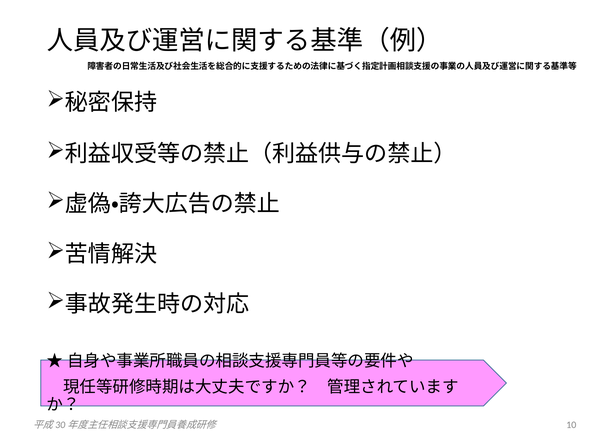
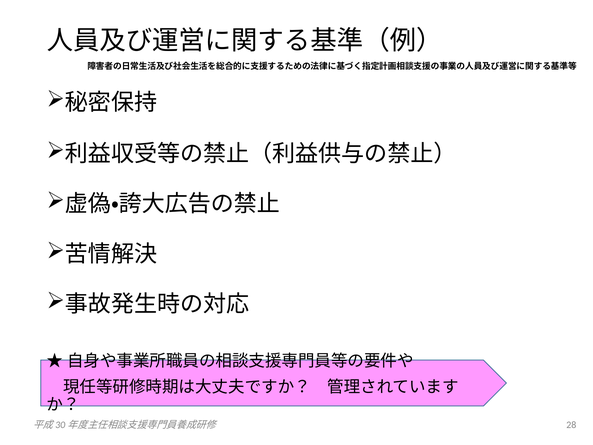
10: 10 -> 28 (571, 425)
